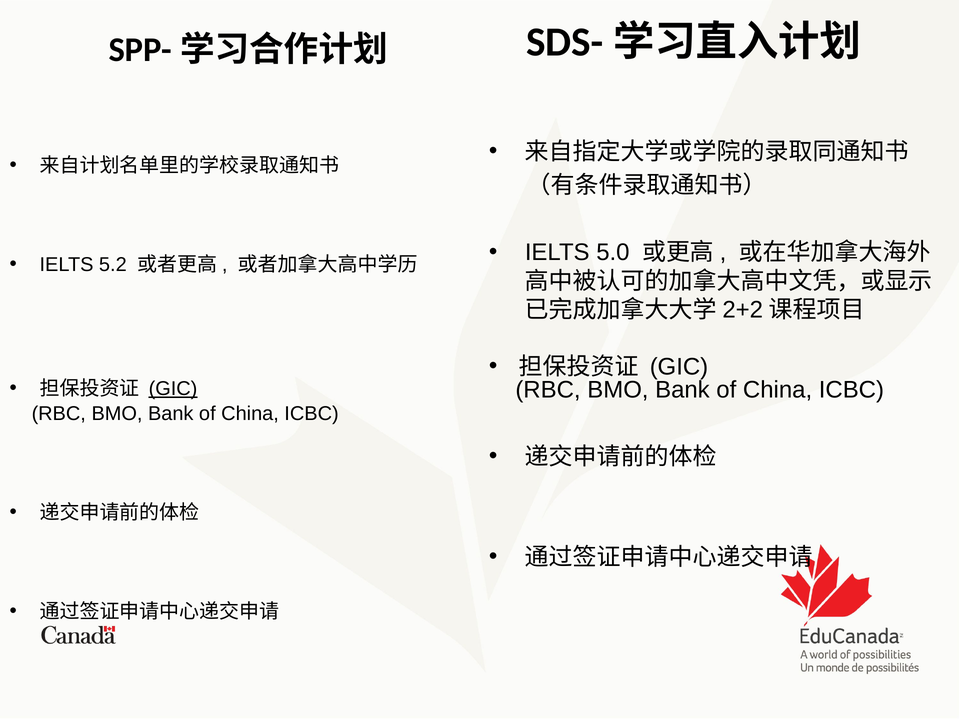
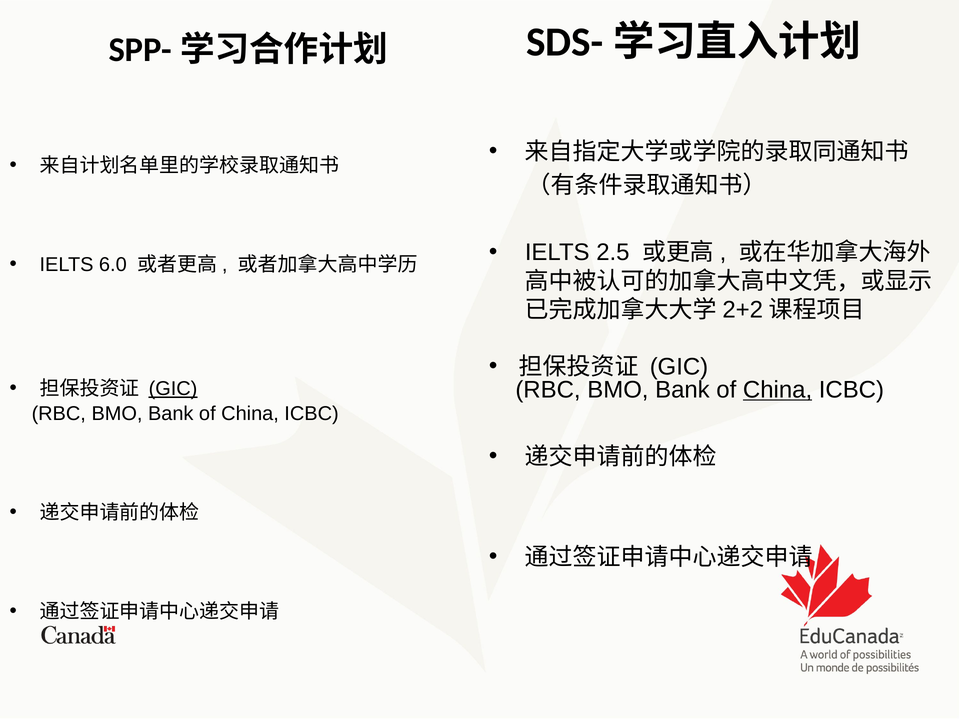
5.0: 5.0 -> 2.5 (613, 252)
5.2: 5.2 -> 6.0 (113, 265)
China underline: none -> present (778, 390)
